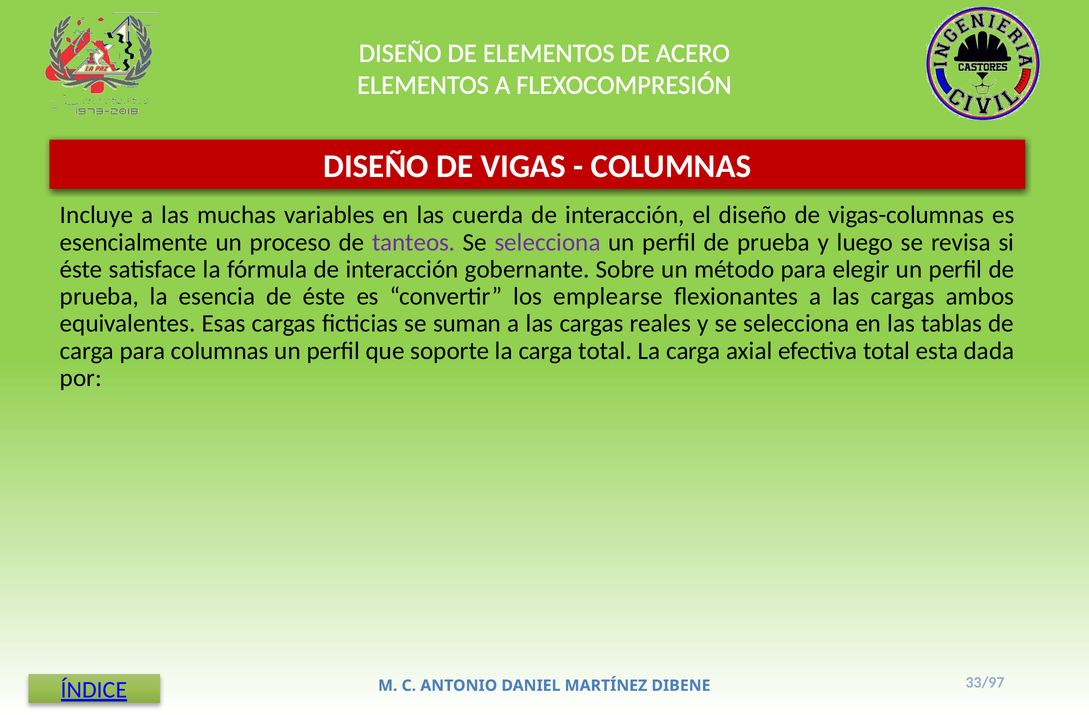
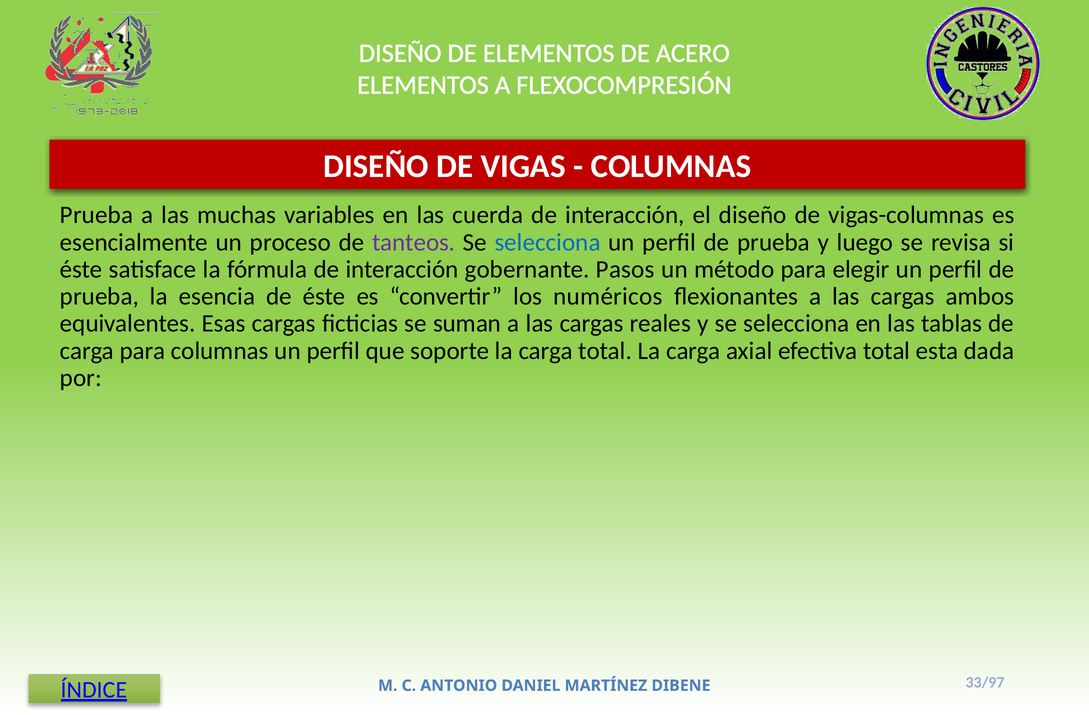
Incluye: Incluye -> Prueba (97, 215)
selecciona colour: purple -> blue (548, 242)
Sobre: Sobre -> Pasos (625, 270)
emplearse: emplearse -> numéricos (608, 297)
